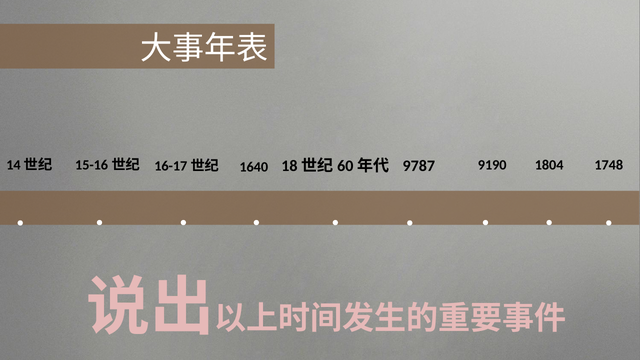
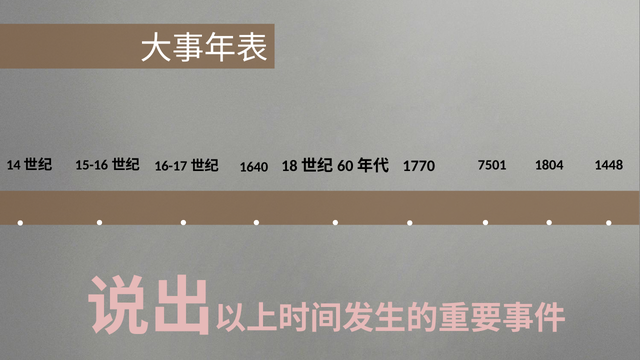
9190: 9190 -> 7501 (492, 165)
1748: 1748 -> 1448 (609, 165)
9787: 9787 -> 1770 (419, 166)
